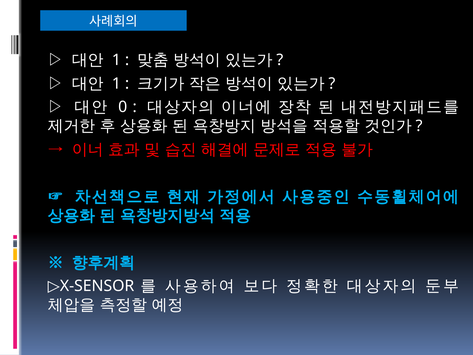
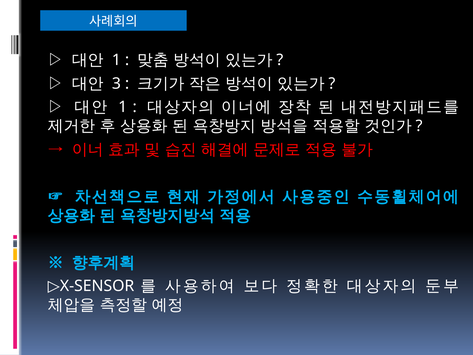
1: 1 -> 3 (116, 83)
0: 0 -> 1 (123, 107)
